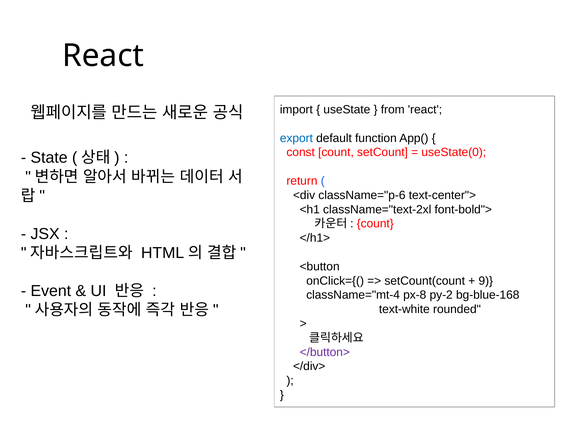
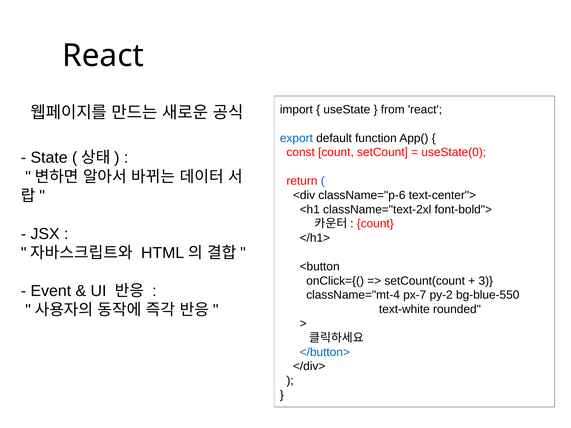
9: 9 -> 3 (486, 281)
px-8: px-8 -> px-7 (415, 295)
bg-blue-168: bg-blue-168 -> bg-blue-550 (488, 295)
</button> colour: purple -> blue (325, 352)
